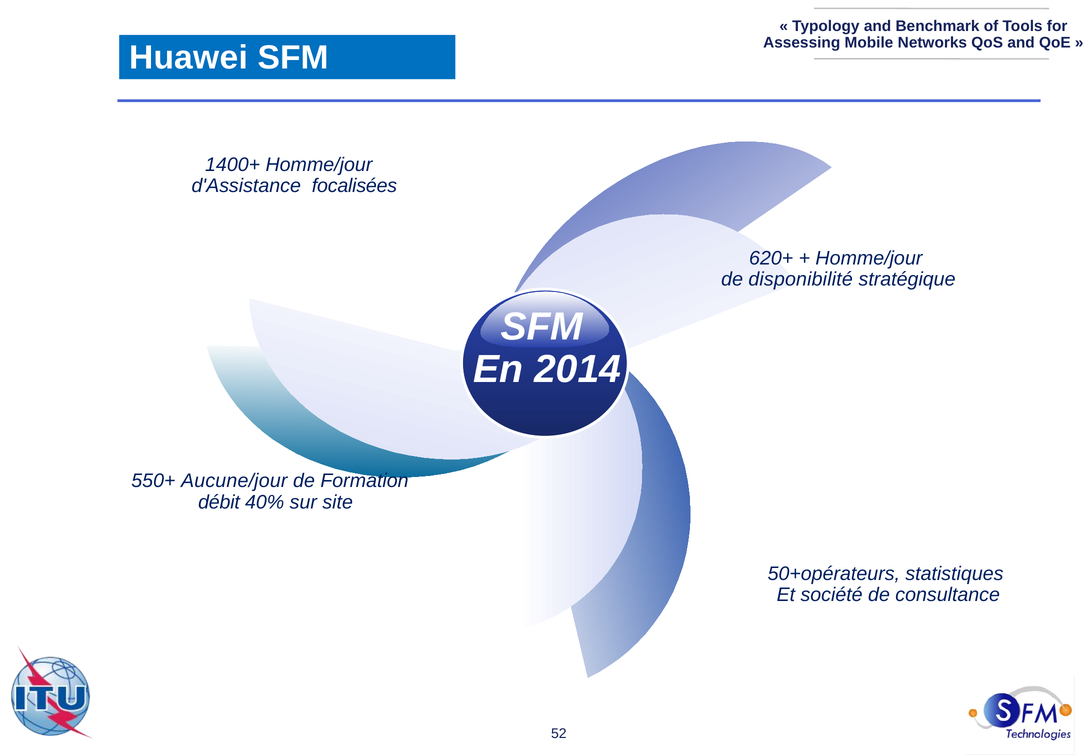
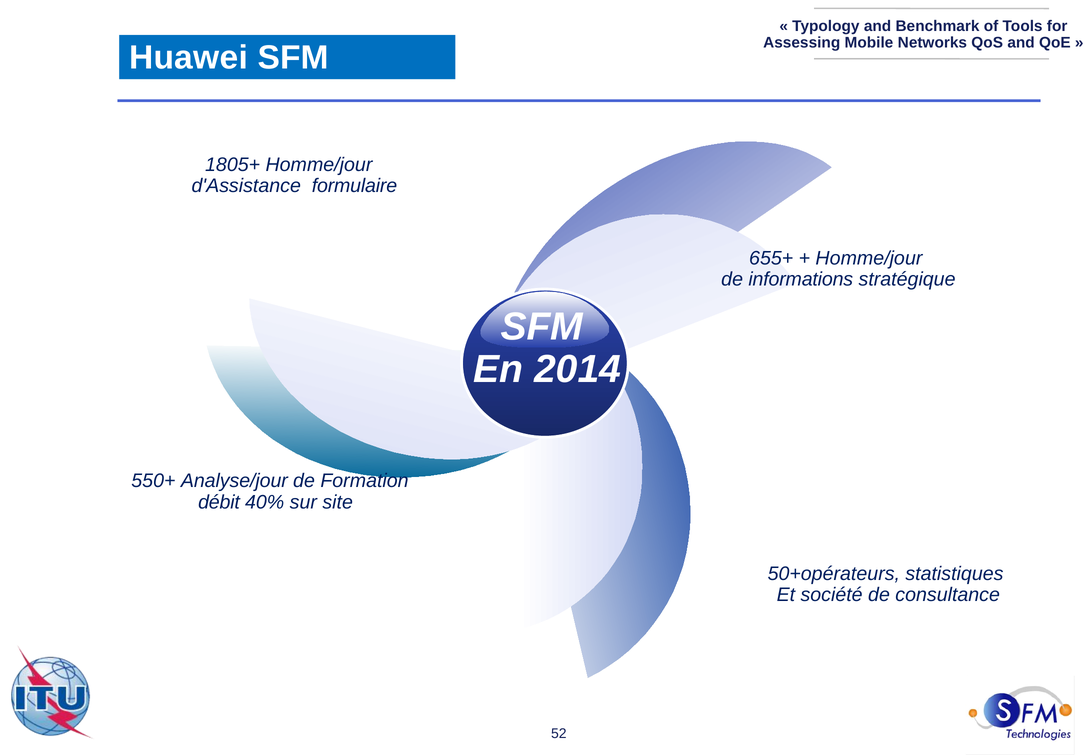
1400+: 1400+ -> 1805+ (233, 165)
focalisées: focalisées -> formulaire (355, 186)
620+: 620+ -> 655+ (771, 258)
disponibilité: disponibilité -> informations (801, 279)
Aucune/jour: Aucune/jour -> Analyse/jour (234, 481)
